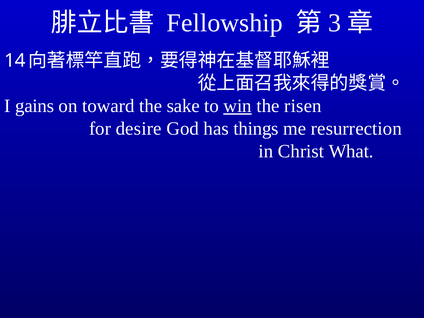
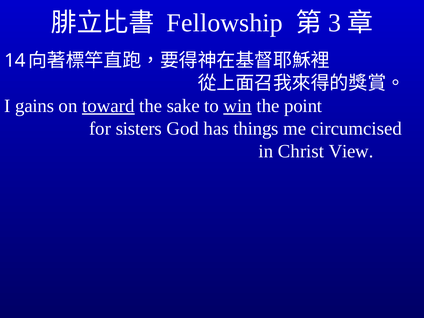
toward underline: none -> present (108, 106)
risen: risen -> point (303, 106)
desire: desire -> sisters (139, 129)
resurrection: resurrection -> circumcised (356, 129)
What: What -> View (351, 151)
